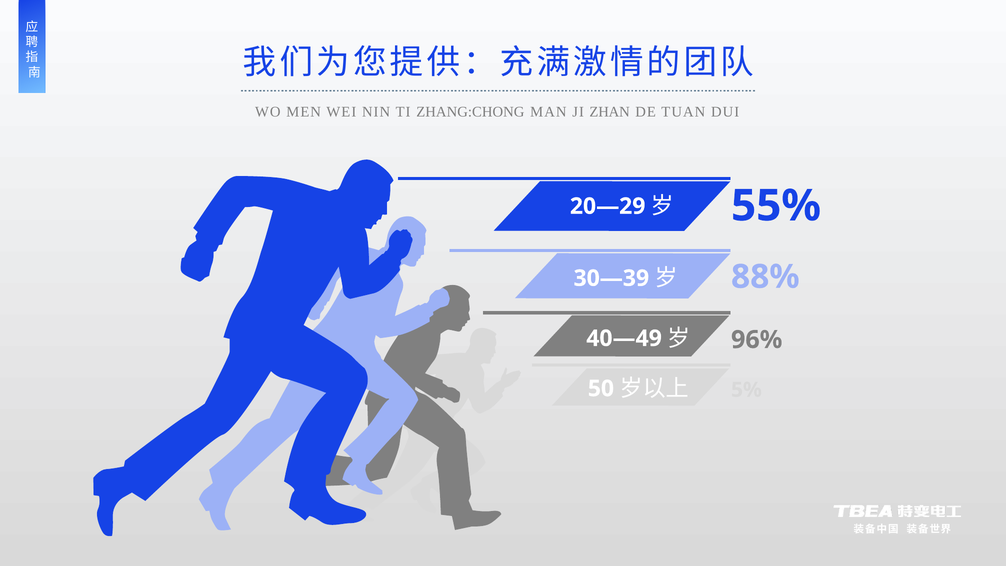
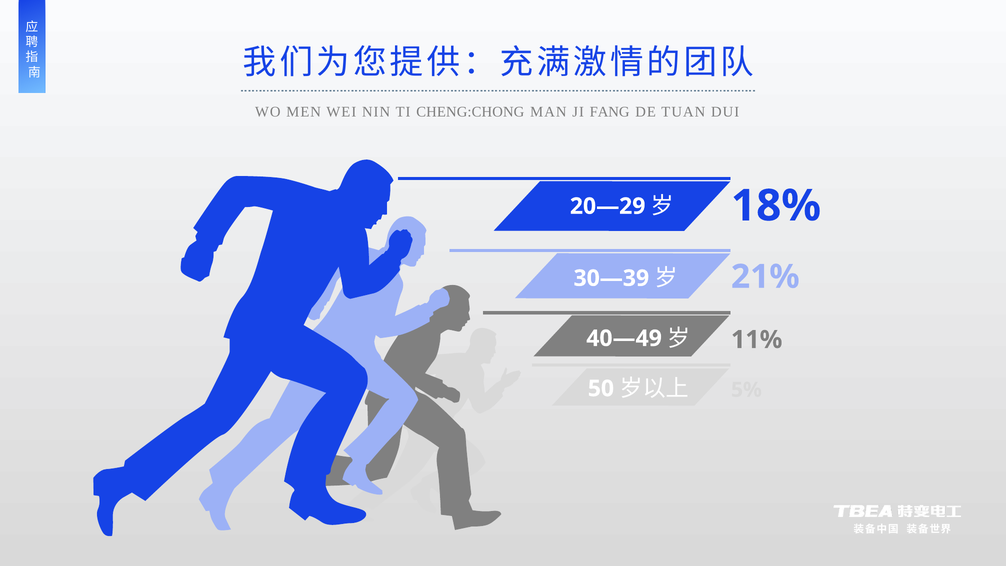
ZHANG:CHONG: ZHANG:CHONG -> CHENG:CHONG (470, 112)
ZHAN: ZHAN -> FANG (610, 112)
55%: 55% -> 18% (776, 206)
88%: 88% -> 21% (765, 277)
96%: 96% -> 11% (757, 340)
